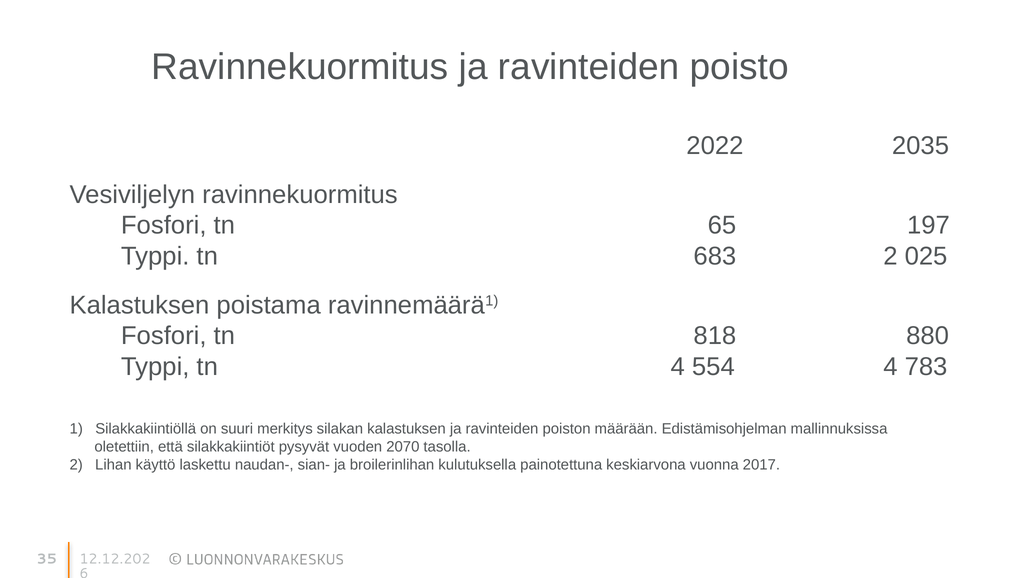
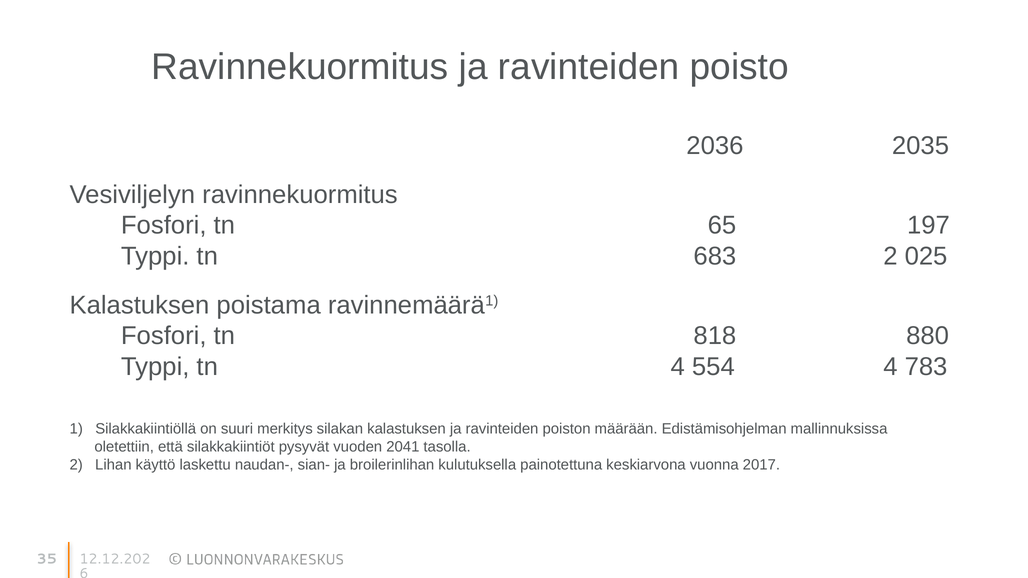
2022: 2022 -> 2036 (715, 146)
2070: 2070 -> 2041 (403, 447)
